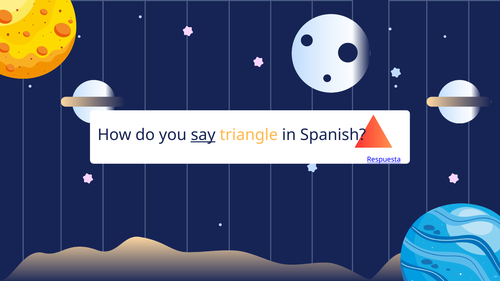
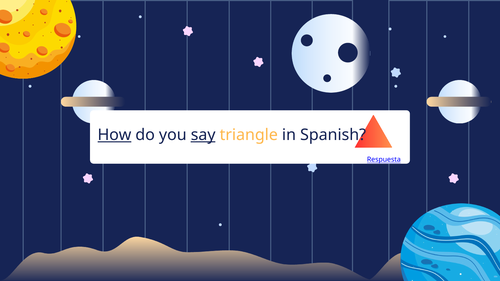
How underline: none -> present (114, 135)
